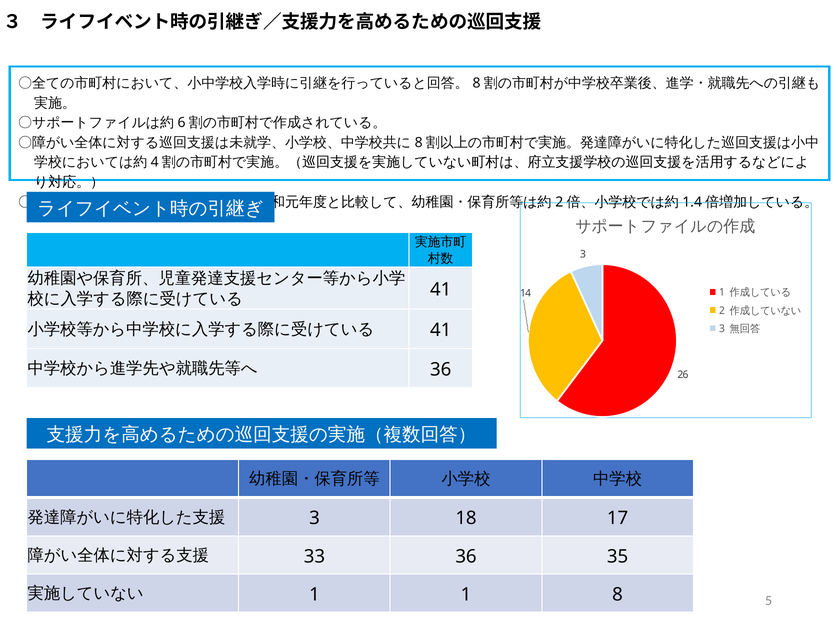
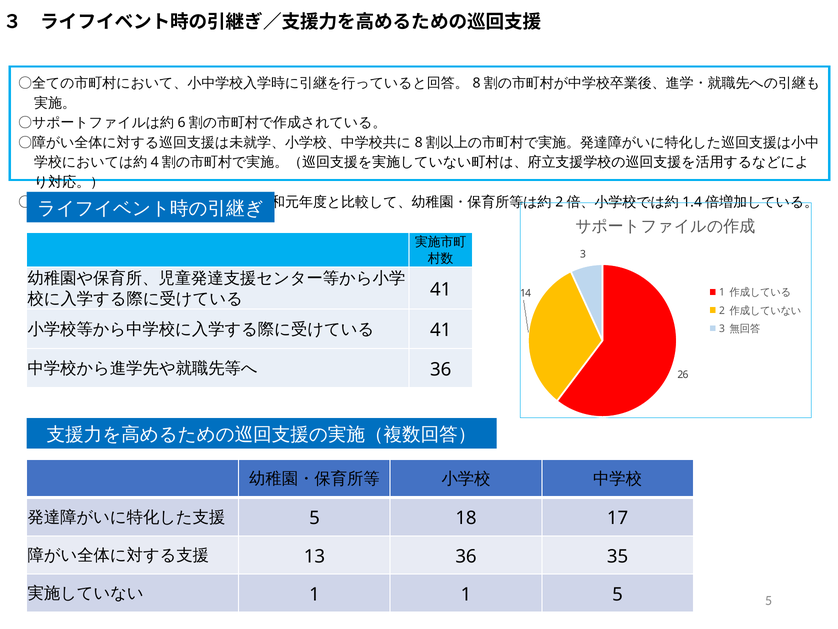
3: 3 -> 5 (314, 518)
33: 33 -> 13 (314, 556)
1 8: 8 -> 5 (618, 594)
